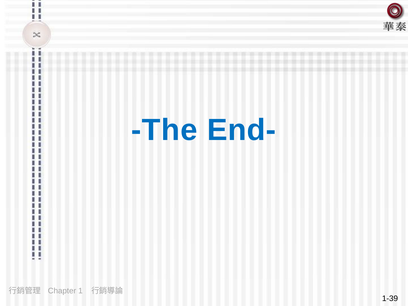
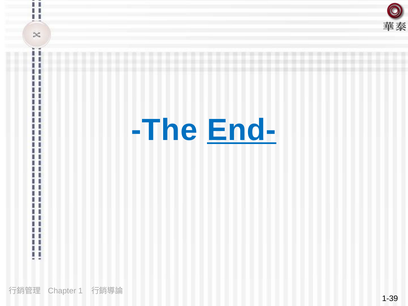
End- underline: none -> present (242, 130)
